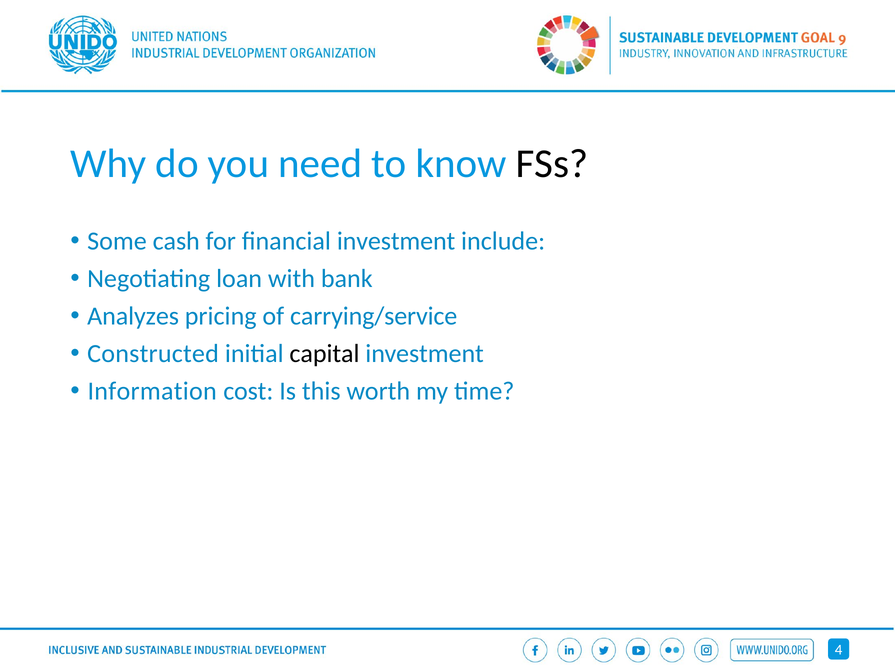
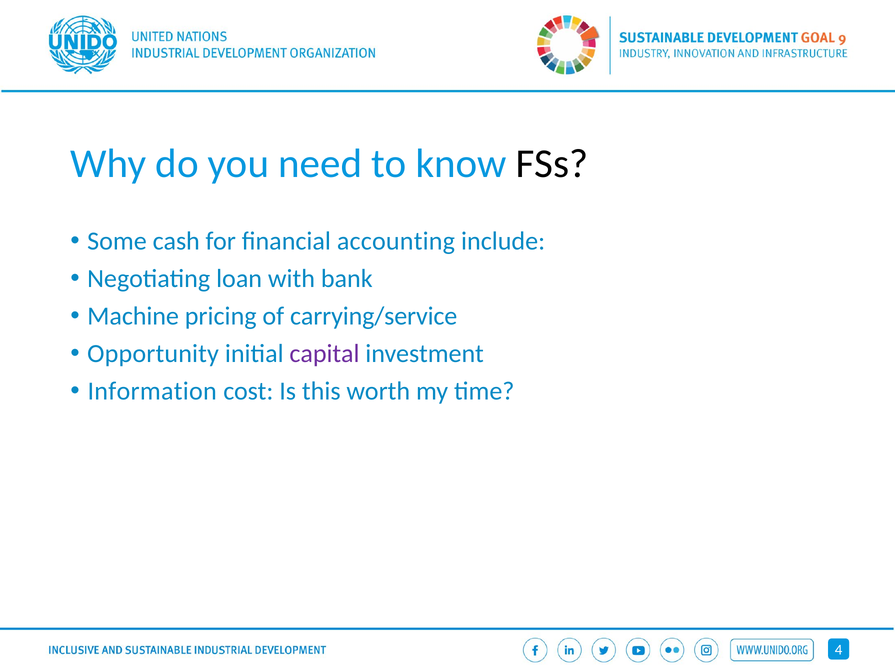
financial investment: investment -> accounting (396, 241)
Analyzes: Analyzes -> Machine (133, 316)
Constructed: Constructed -> Opportunity (153, 354)
capital colour: black -> purple (324, 354)
